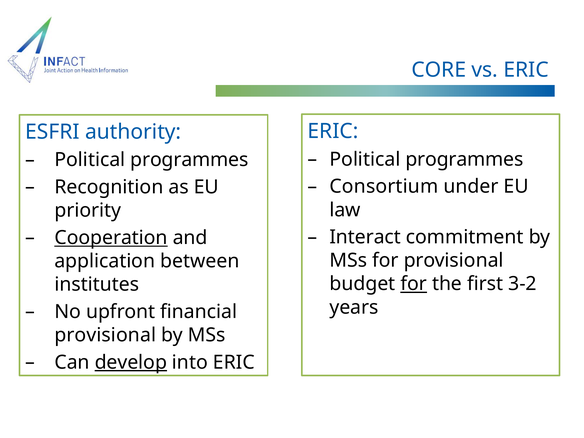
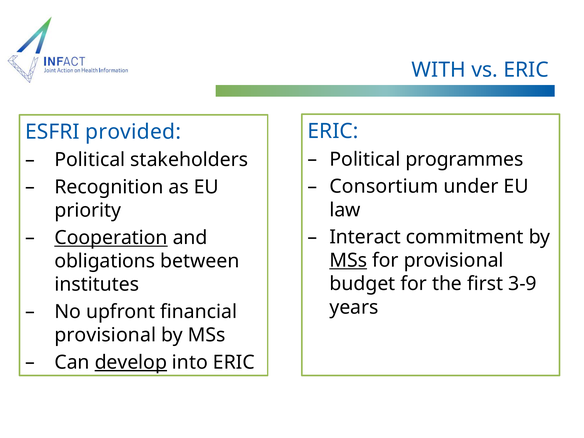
CORE: CORE -> WITH (439, 70)
authority: authority -> provided (133, 132)
programmes: programmes -> stakeholders (189, 160)
MSs underline: none -> present (348, 261)
application: application -> obligations (105, 261)
for underline: present -> none (414, 284)
3-2: 3-2 -> 3-9 (522, 284)
